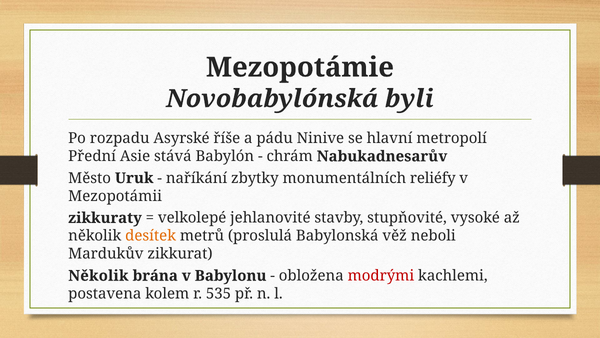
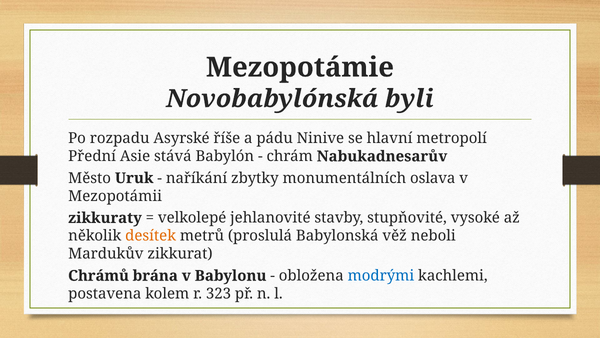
reliéfy: reliéfy -> oslava (433, 178)
Několik: Několik -> Chrámů (99, 275)
modrými colour: red -> blue (381, 275)
535: 535 -> 323 (219, 293)
